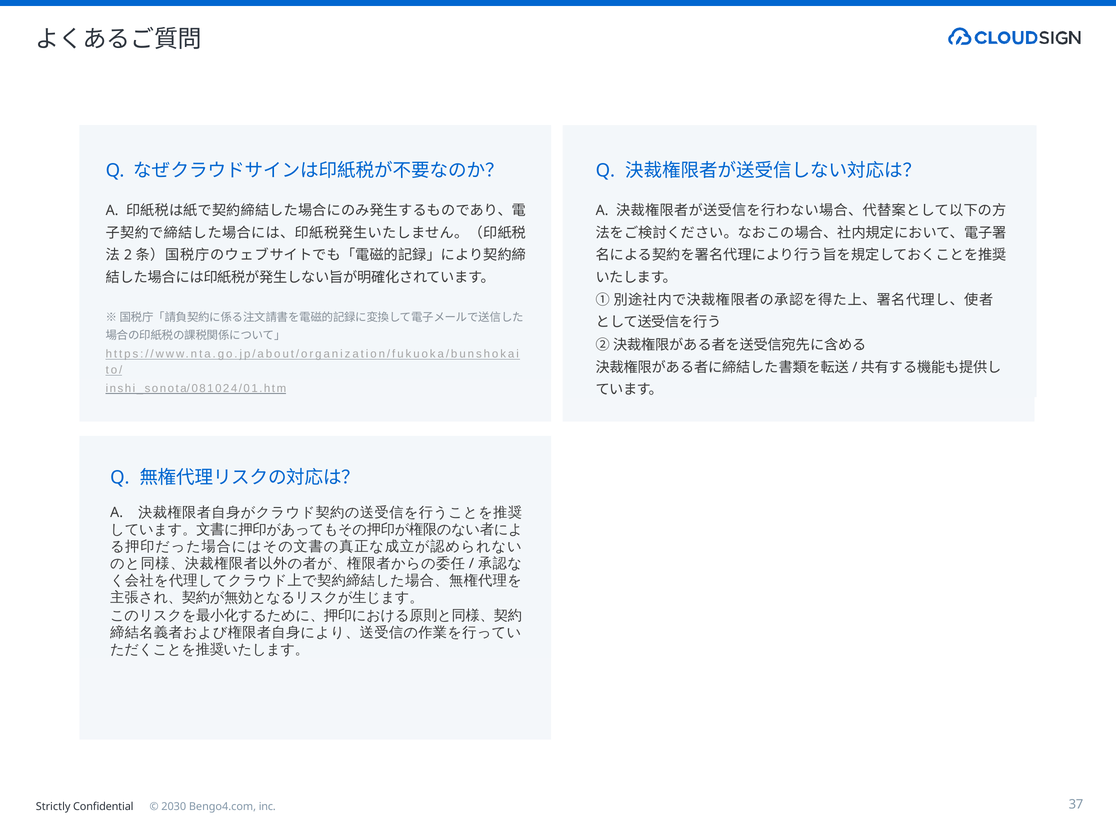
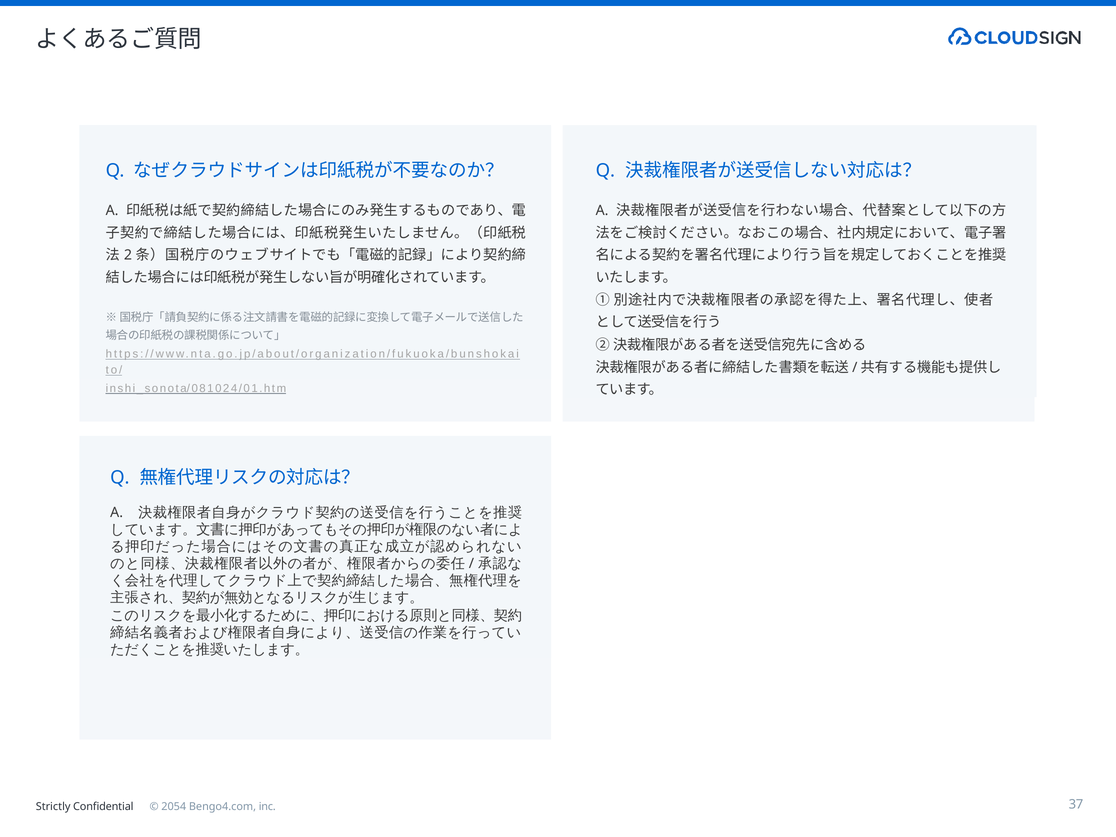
2030: 2030 -> 2054 (174, 807)
